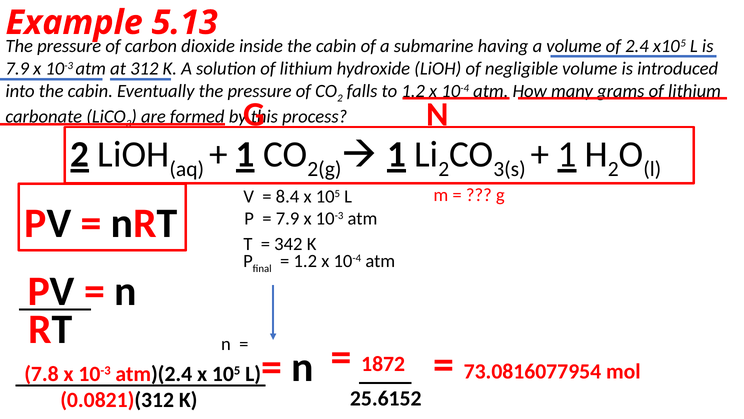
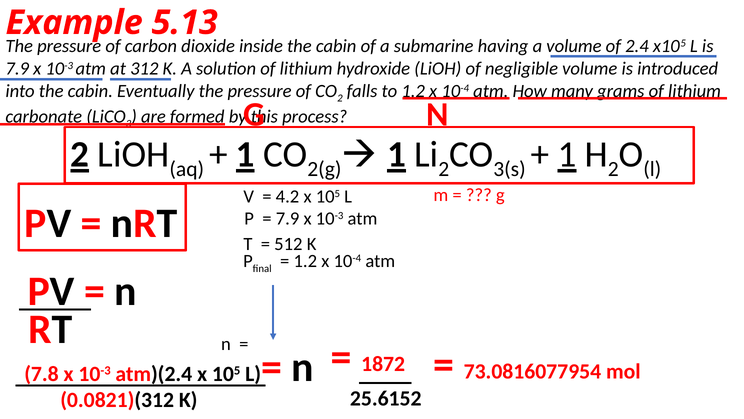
8.4: 8.4 -> 4.2 (288, 196)
342: 342 -> 512 (288, 244)
